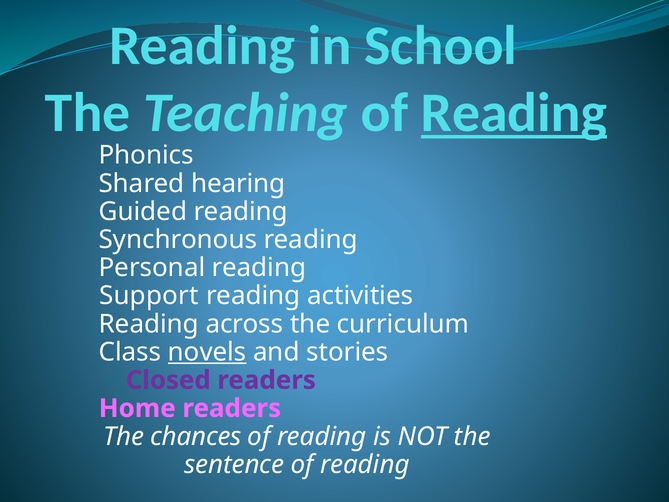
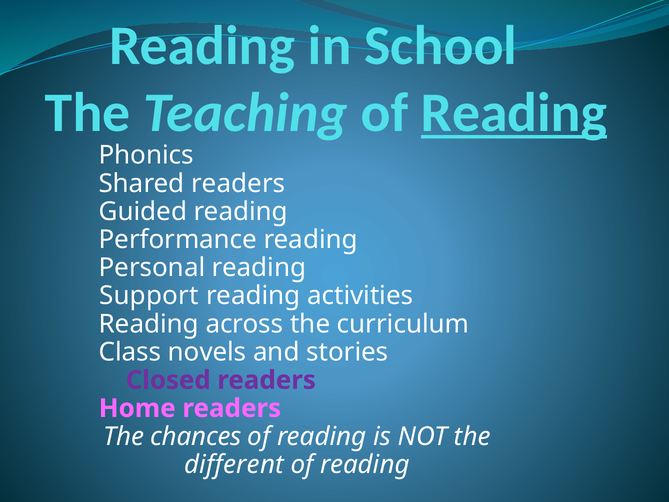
Shared hearing: hearing -> readers (238, 183)
Synchronous: Synchronous -> Performance (178, 240)
novels underline: present -> none (207, 352)
sentence: sentence -> different (234, 464)
